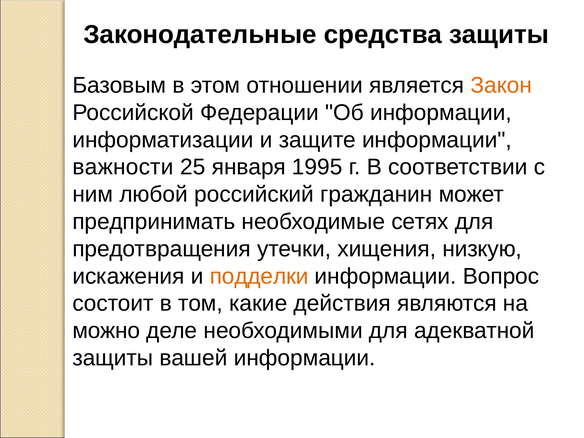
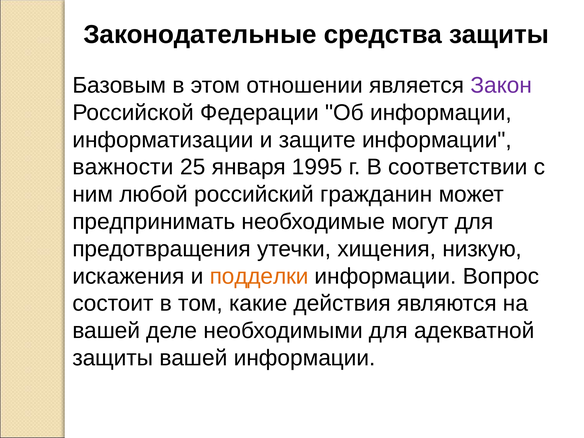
Закон colour: orange -> purple (501, 85)
сетях: сетях -> могут (420, 222)
можно: можно -> вашей (106, 331)
